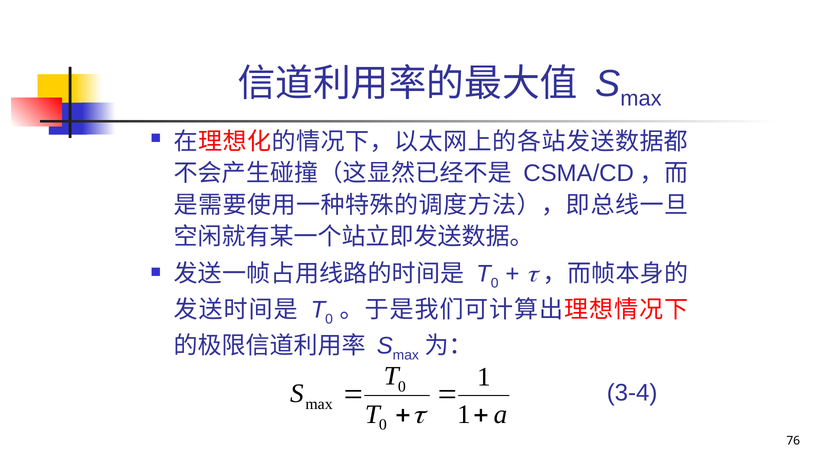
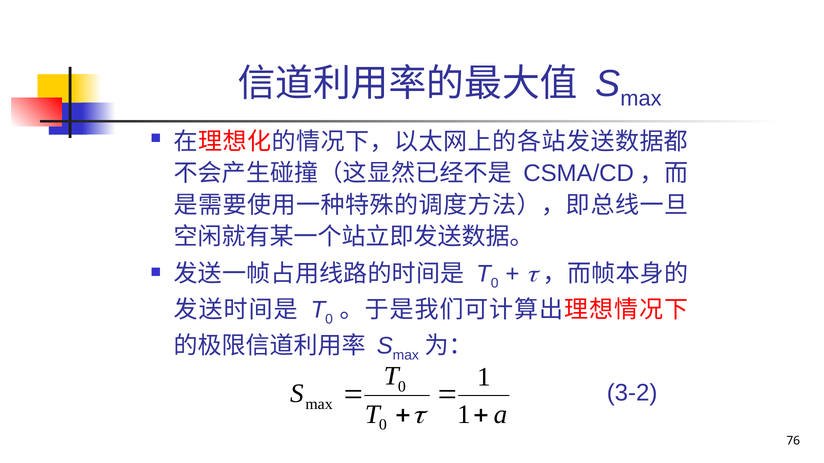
3-4: 3-4 -> 3-2 (632, 393)
